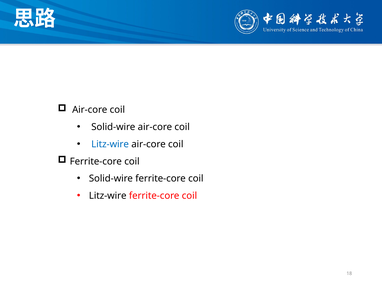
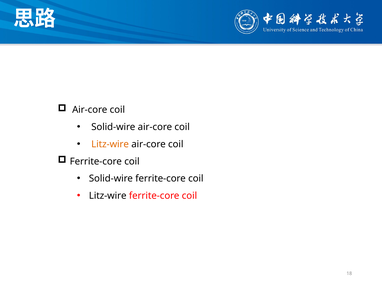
Litz-wire colour: blue -> orange (110, 144)
